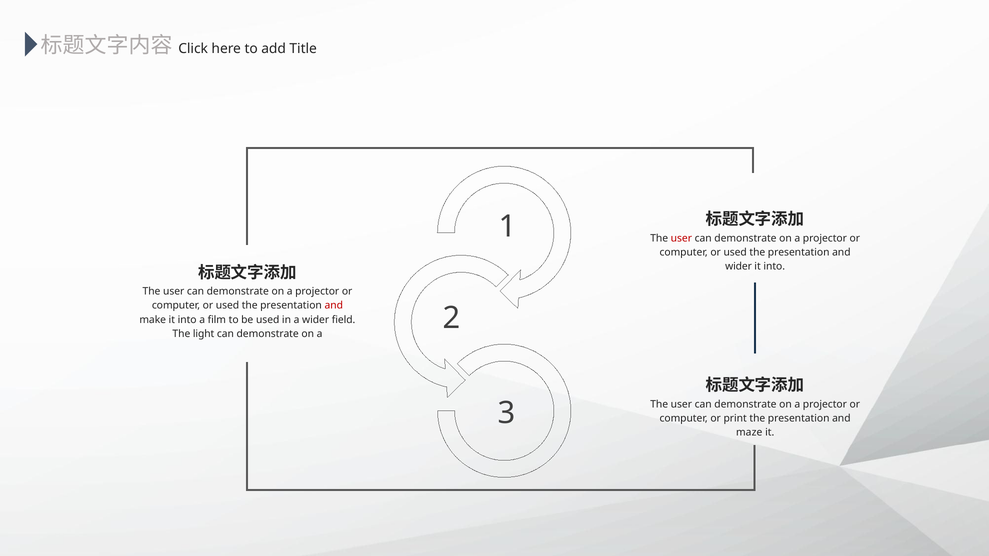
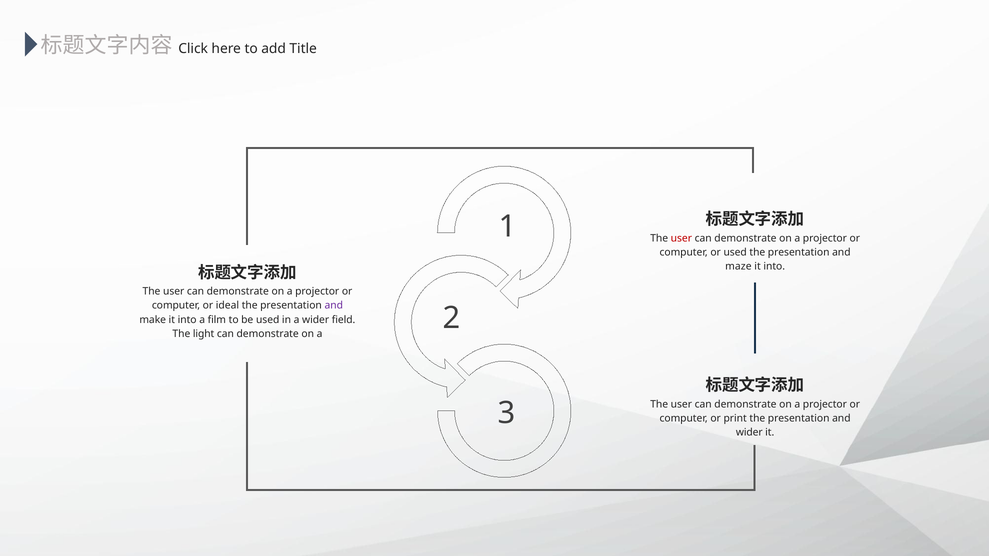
wider: wider -> maze (738, 267)
used: used -> ideal (227, 306)
and colour: red -> purple (334, 306)
maze: maze -> wider (749, 433)
